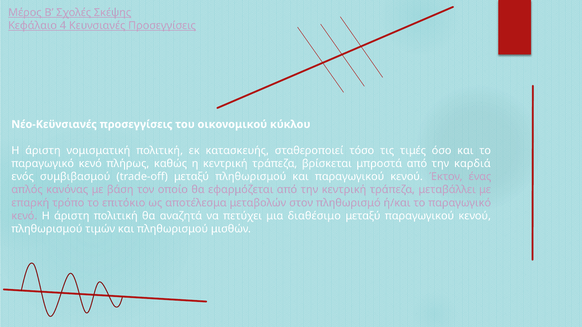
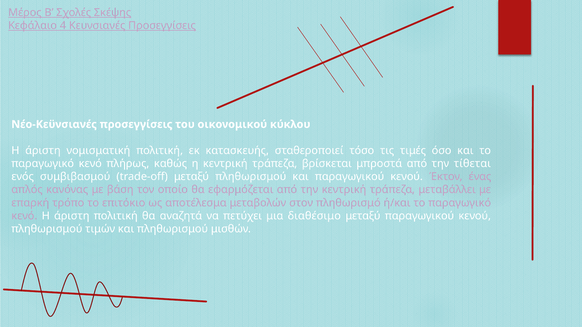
καρδιά: καρδιά -> τίθεται (472, 164)
